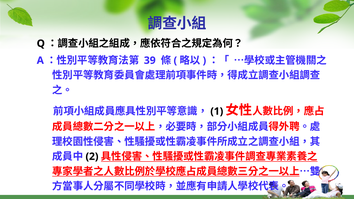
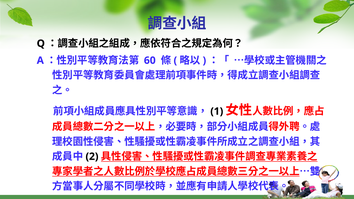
39: 39 -> 60 (150, 60)
